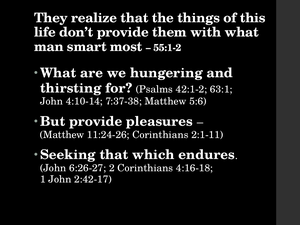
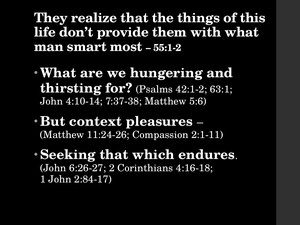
But provide: provide -> context (96, 121)
11:24-26 Corinthians: Corinthians -> Compassion (160, 135)
2:42-17: 2:42-17 -> 2:84-17 (93, 179)
